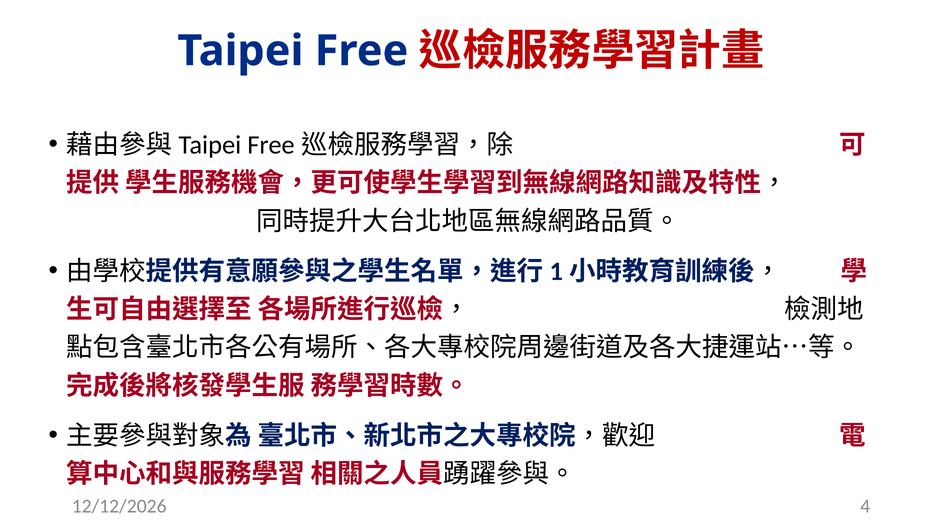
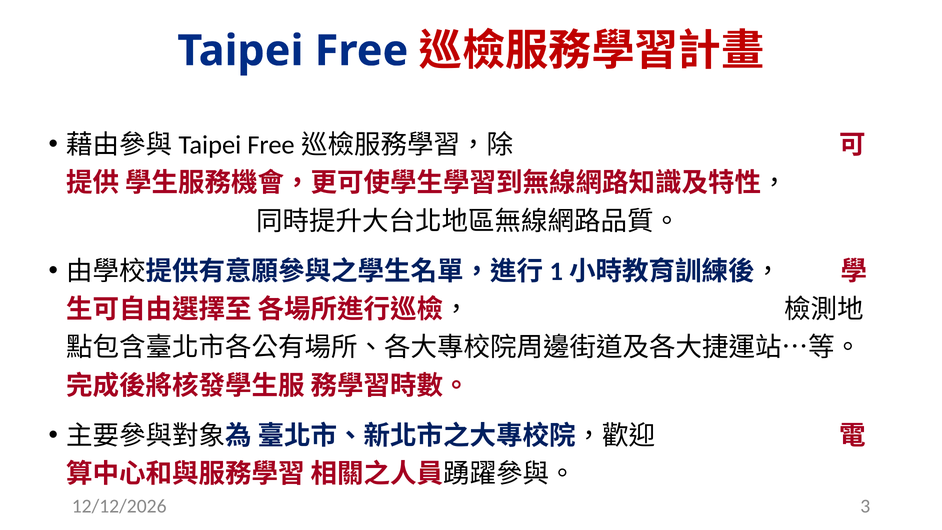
4: 4 -> 3 (865, 506)
